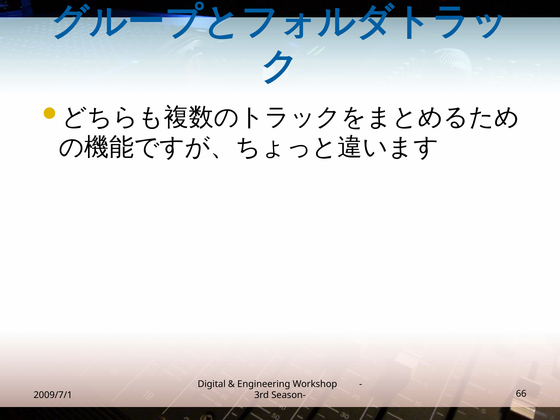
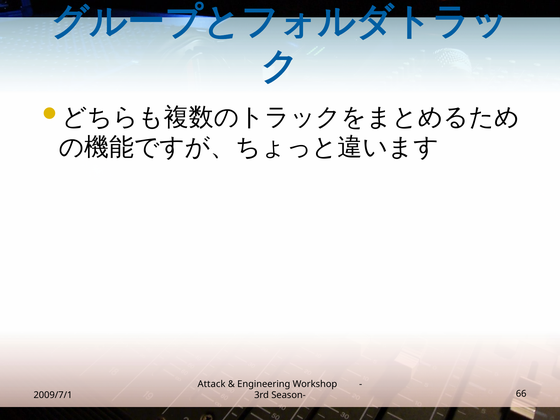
Digital: Digital -> Attack (212, 384)
